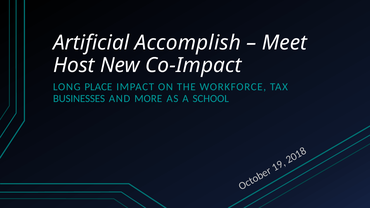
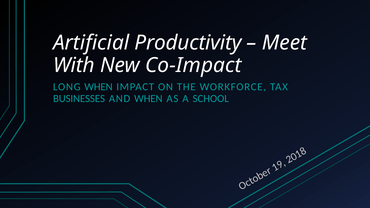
Accomplish: Accomplish -> Productivity (188, 43)
Host: Host -> With (74, 65)
LONG PLACE: PLACE -> WHEN (98, 87)
AND MORE: MORE -> WHEN (148, 99)
